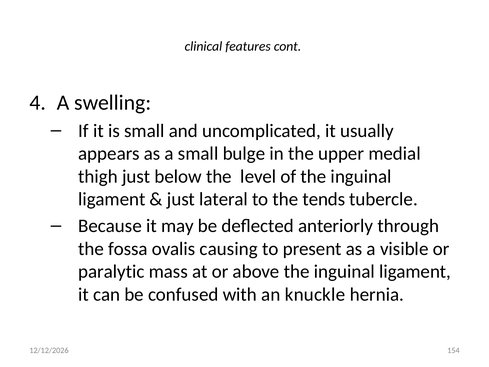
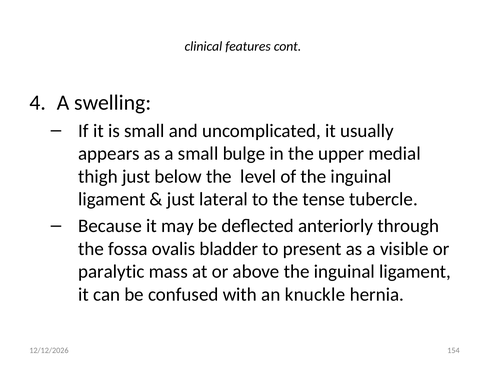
tends: tends -> tense (324, 199)
causing: causing -> bladder (229, 249)
